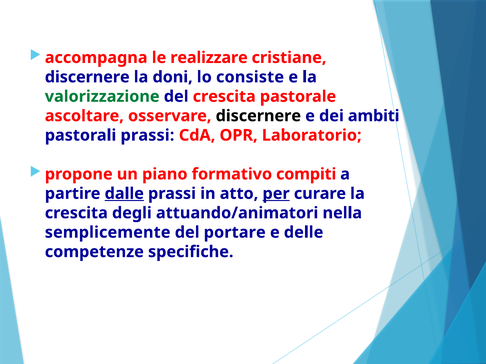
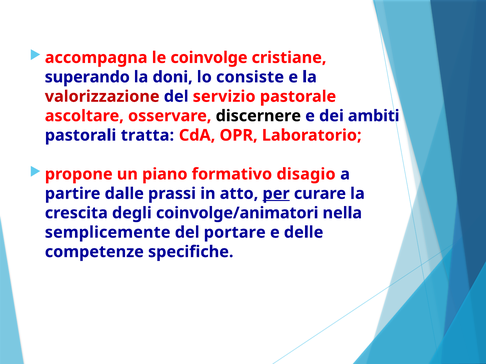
realizzare: realizzare -> coinvolge (209, 58)
discernere: discernere -> superando (87, 77)
valorizzazione colour: green -> red (102, 97)
del crescita: crescita -> servizio (224, 97)
pastorali prassi: prassi -> tratta (147, 135)
compiti: compiti -> disagio (306, 174)
dalle underline: present -> none (124, 194)
attuando/animatori: attuando/animatori -> coinvolge/animatori (237, 213)
